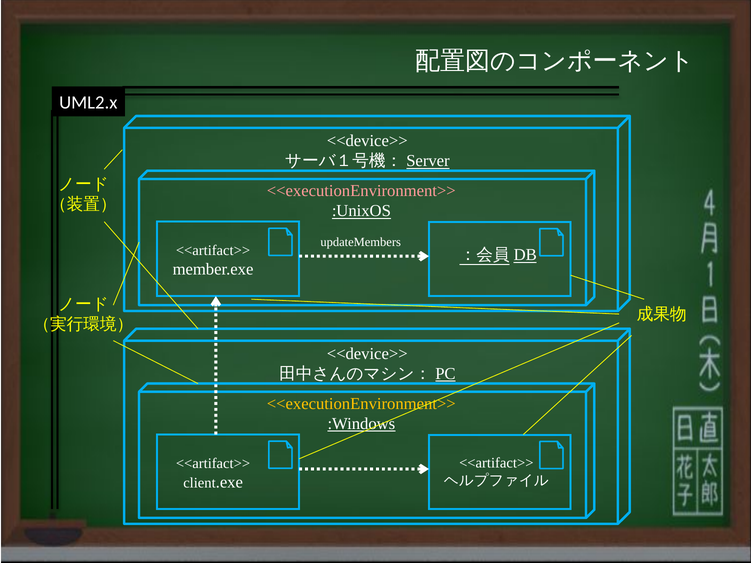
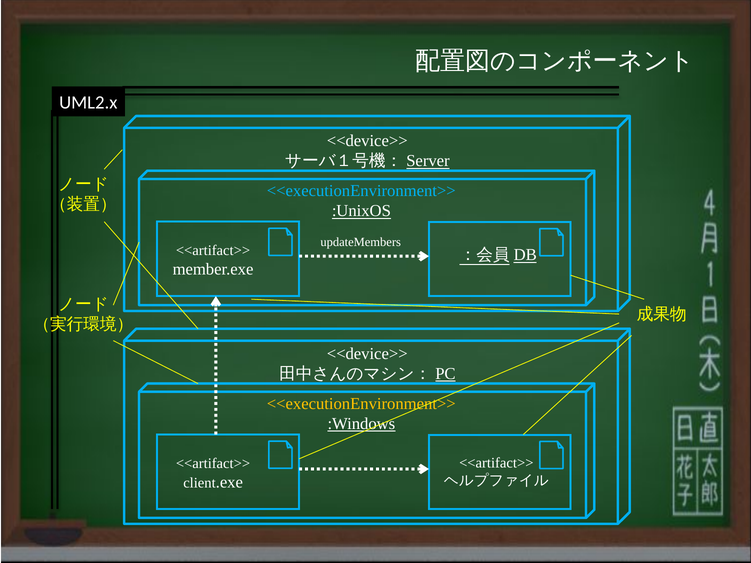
<<executionEnvironment>> colour: pink -> light blue (361, 191)
